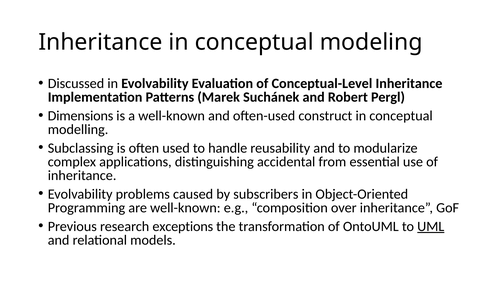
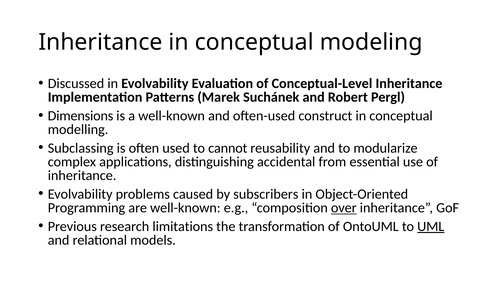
handle: handle -> cannot (228, 148)
over underline: none -> present (344, 208)
exceptions: exceptions -> limitations (183, 226)
